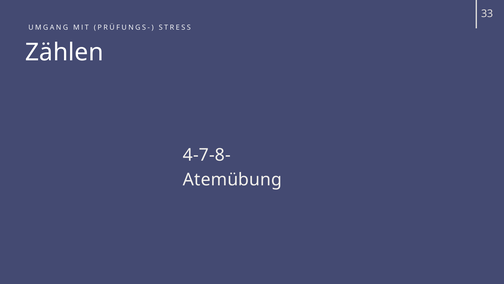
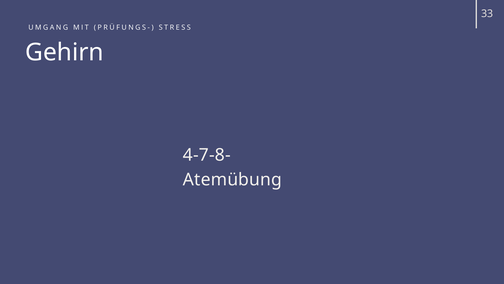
Zählen: Zählen -> Gehirn (64, 52)
